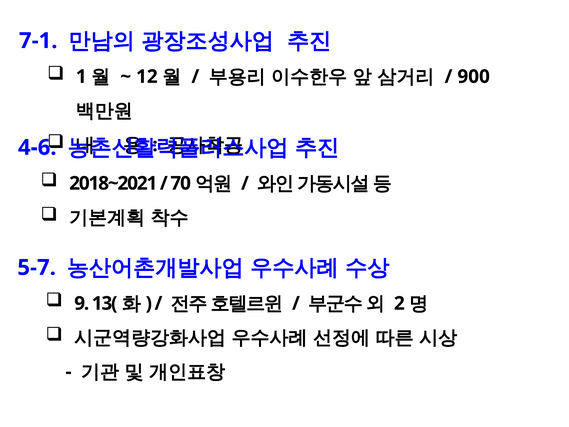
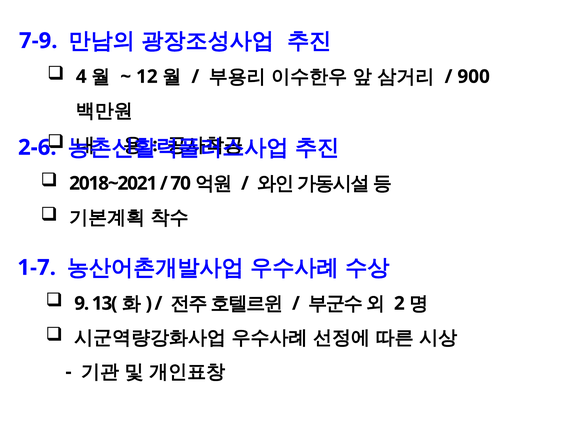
7-1: 7-1 -> 7-9 (38, 41)
1: 1 -> 4 (81, 77)
4-6: 4-6 -> 2-6 (37, 147)
5-7: 5-7 -> 1-7 (37, 267)
